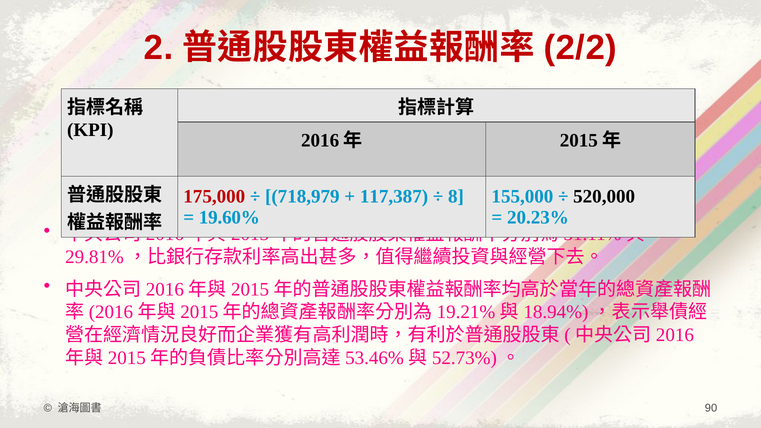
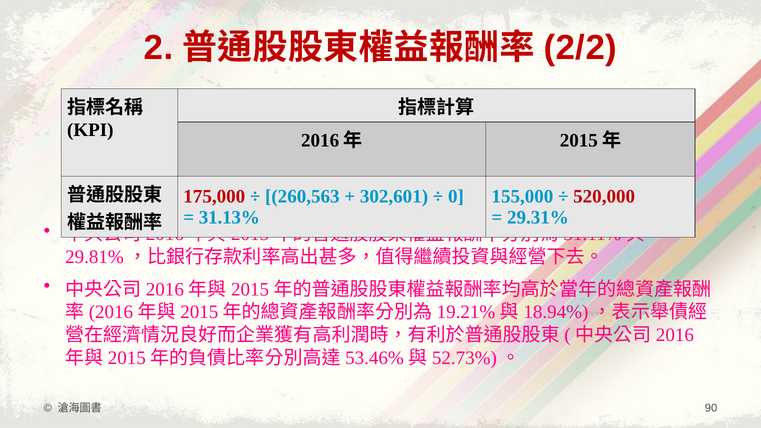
718,979: 718,979 -> 260,563 (302, 196)
117,387: 117,387 -> 302,601 (394, 196)
8: 8 -> 0 (456, 196)
520,000 colour: black -> red (604, 196)
19.60%: 19.60% -> 31.13% (229, 217)
20.23%: 20.23% -> 29.31% (538, 217)
